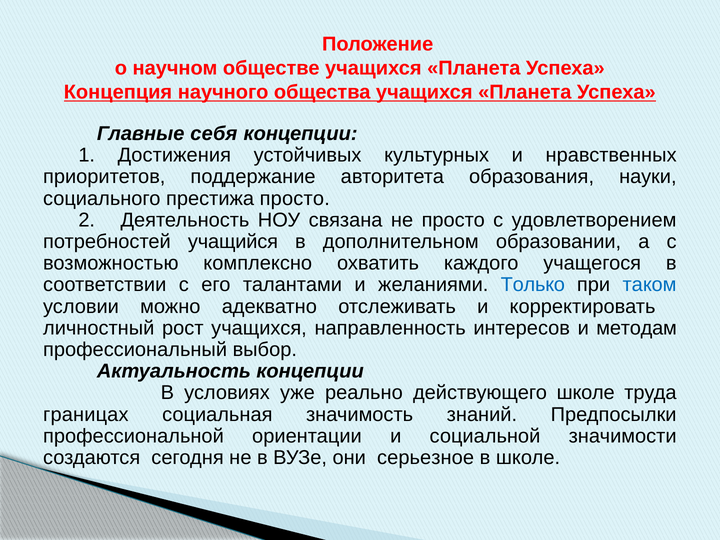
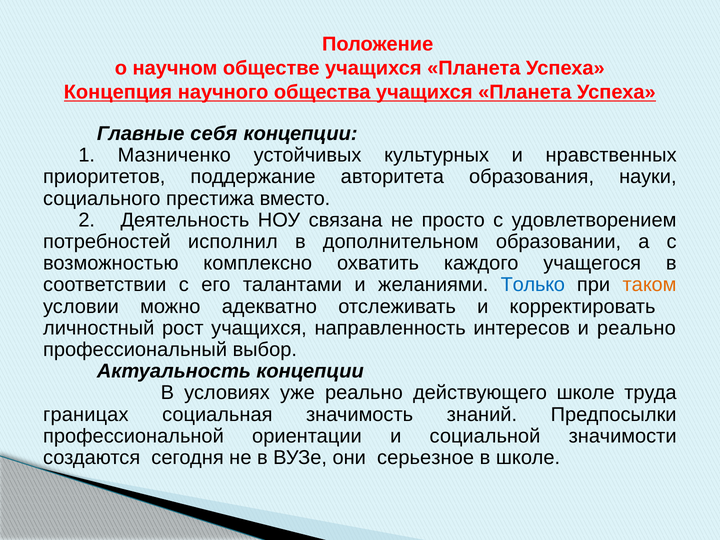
Достижения: Достижения -> Мазниченко (174, 155)
престижа просто: просто -> вместо (295, 198)
учащийся: учащийся -> исполнил (233, 242)
таком colour: blue -> orange (650, 285)
и методам: методам -> реально (636, 328)
